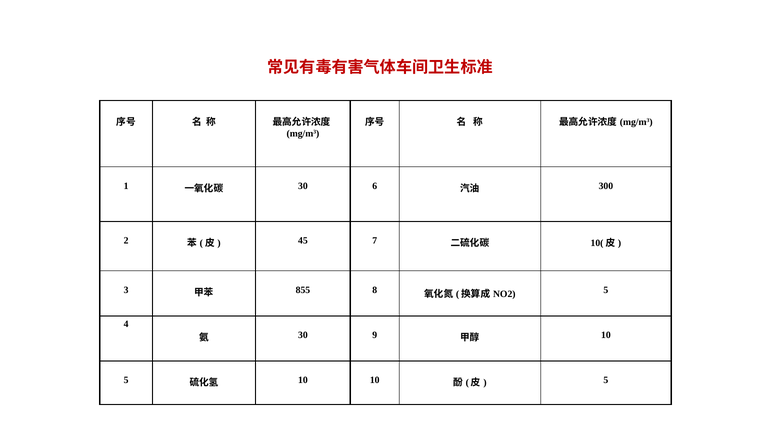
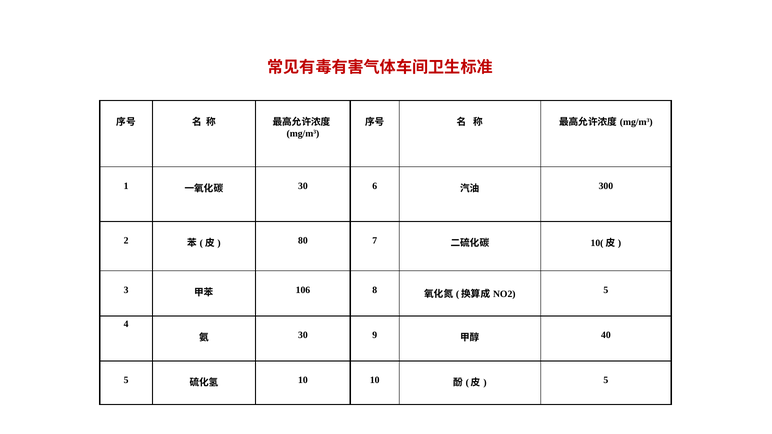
45: 45 -> 80 (303, 241)
855: 855 -> 106 (303, 290)
10: 10 -> 40 (606, 335)
